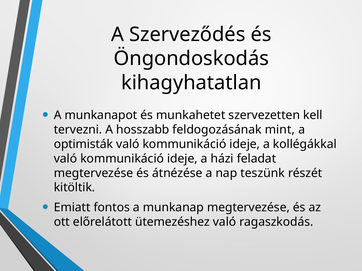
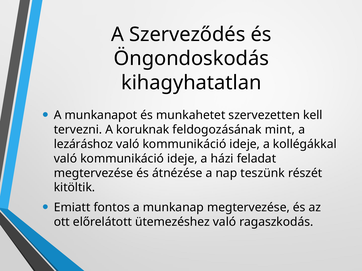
hosszabb: hosszabb -> koruknak (143, 130)
optimisták: optimisták -> lezáráshoz (83, 144)
